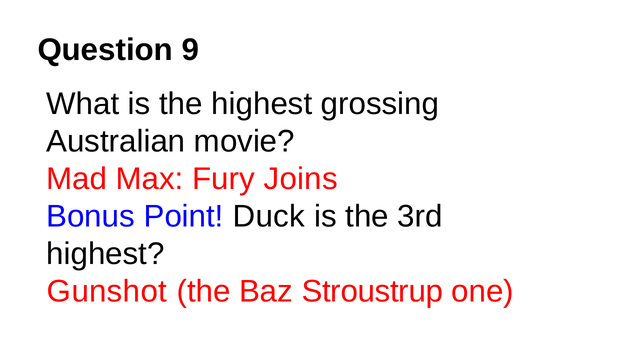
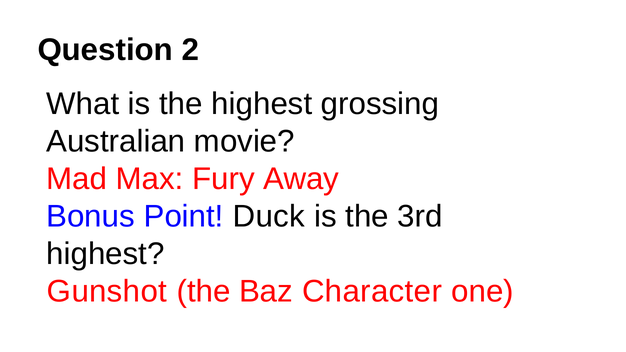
9: 9 -> 2 (190, 50)
Joins: Joins -> Away (301, 179)
Stroustrup: Stroustrup -> Character (372, 292)
